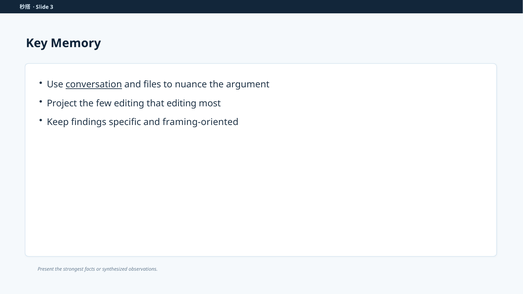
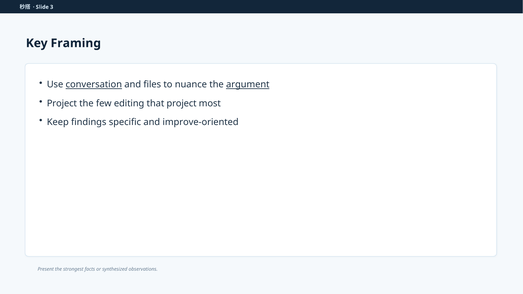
Memory: Memory -> Framing (76, 43)
argument underline: none -> present (248, 85)
that editing: editing -> project (182, 103)
framing-oriented: framing-oriented -> improve-oriented (201, 122)
